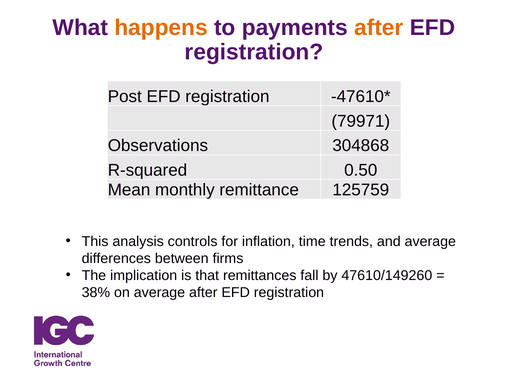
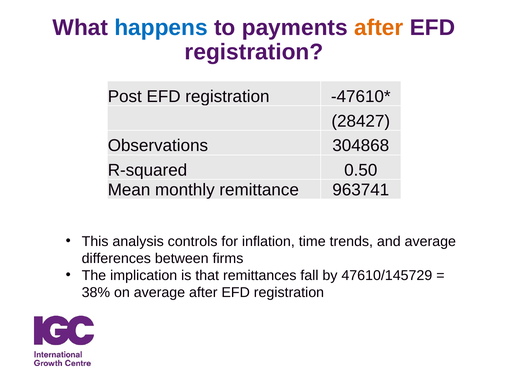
happens colour: orange -> blue (161, 28)
79971: 79971 -> 28427 (361, 121)
125759: 125759 -> 963741 (361, 190)
47610/149260: 47610/149260 -> 47610/145729 (387, 276)
